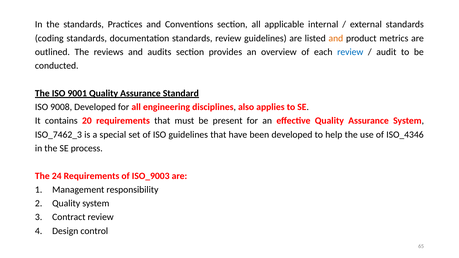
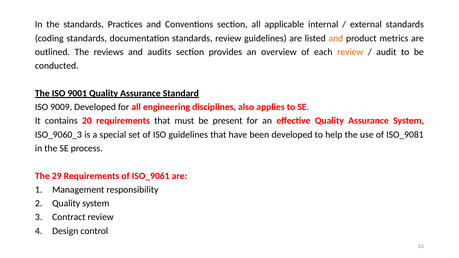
review colour: blue -> orange (350, 52)
9008: 9008 -> 9009 (61, 107)
ISO_7462_3: ISO_7462_3 -> ISO_9060_3 (58, 135)
ISO_4346: ISO_4346 -> ISO_9081 (405, 135)
24: 24 -> 29 (57, 176)
ISO_9003: ISO_9003 -> ISO_9061 (151, 176)
